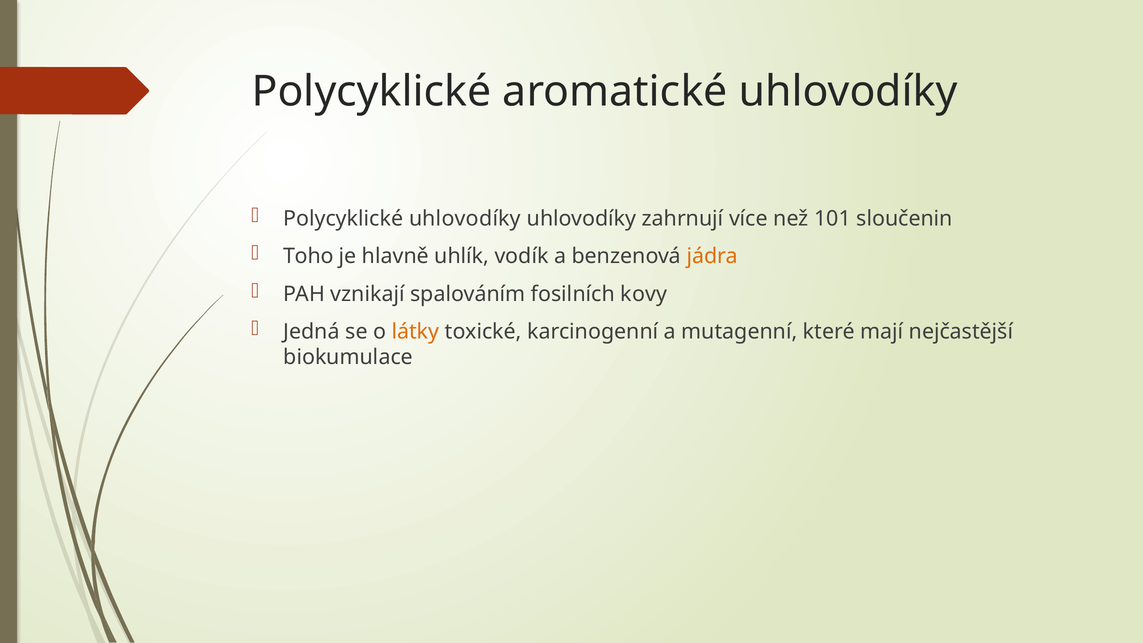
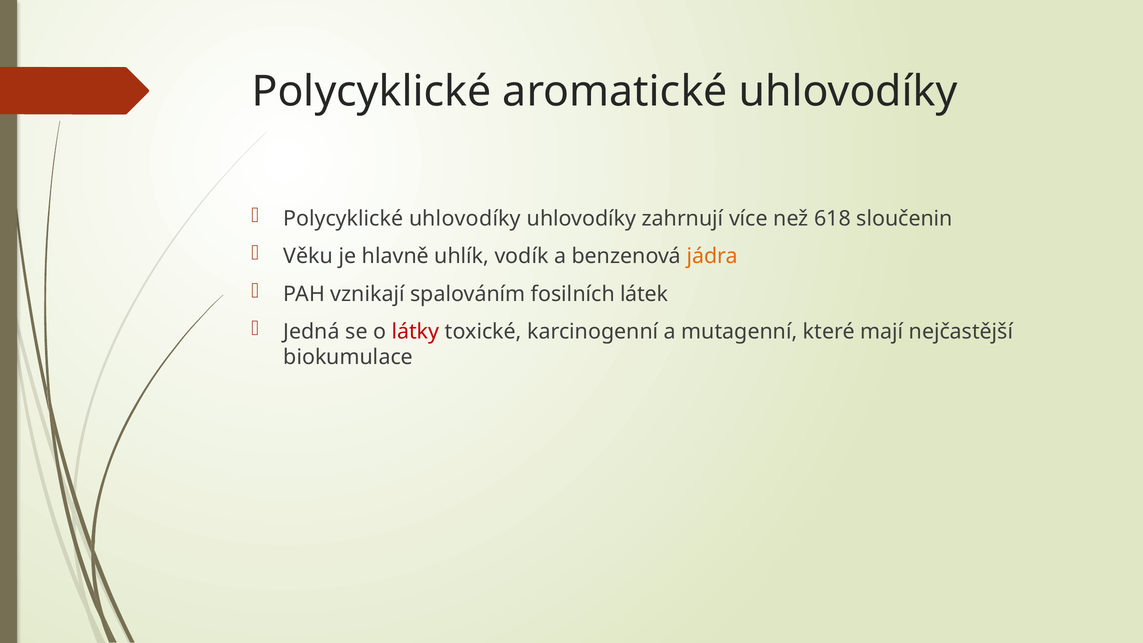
101: 101 -> 618 (833, 219)
Toho: Toho -> Věku (308, 256)
kovy: kovy -> látek (644, 294)
látky colour: orange -> red (416, 332)
